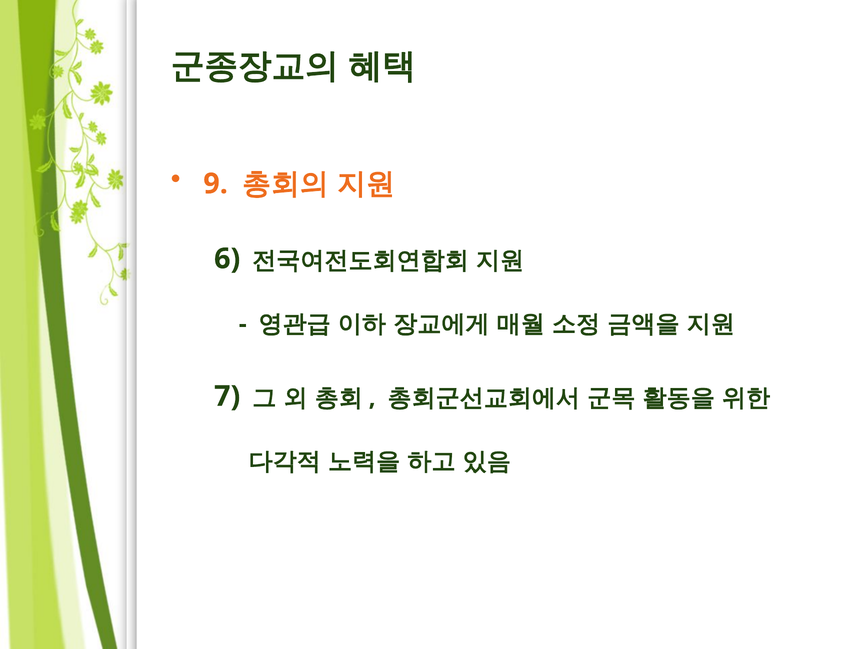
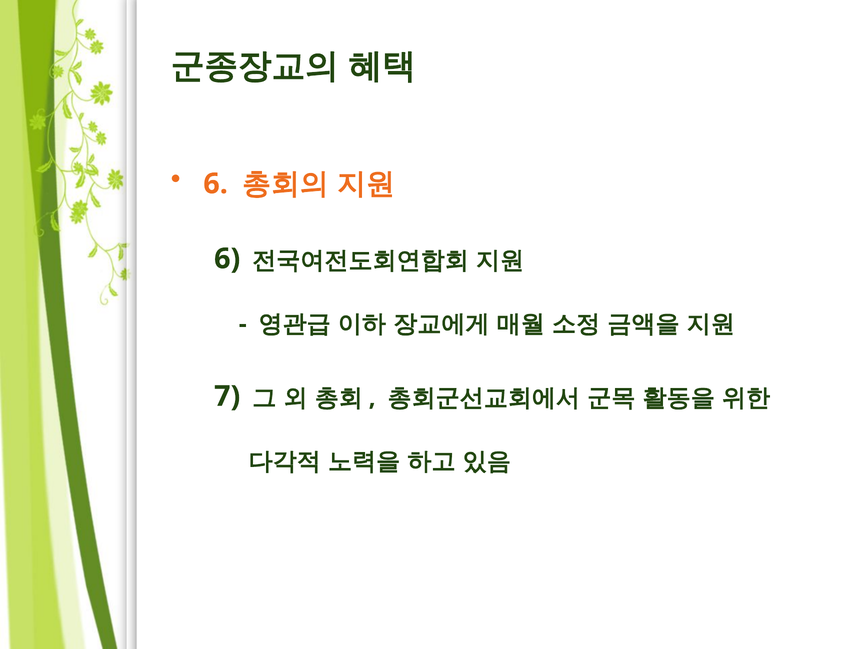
9: 9 -> 6 (216, 184)
